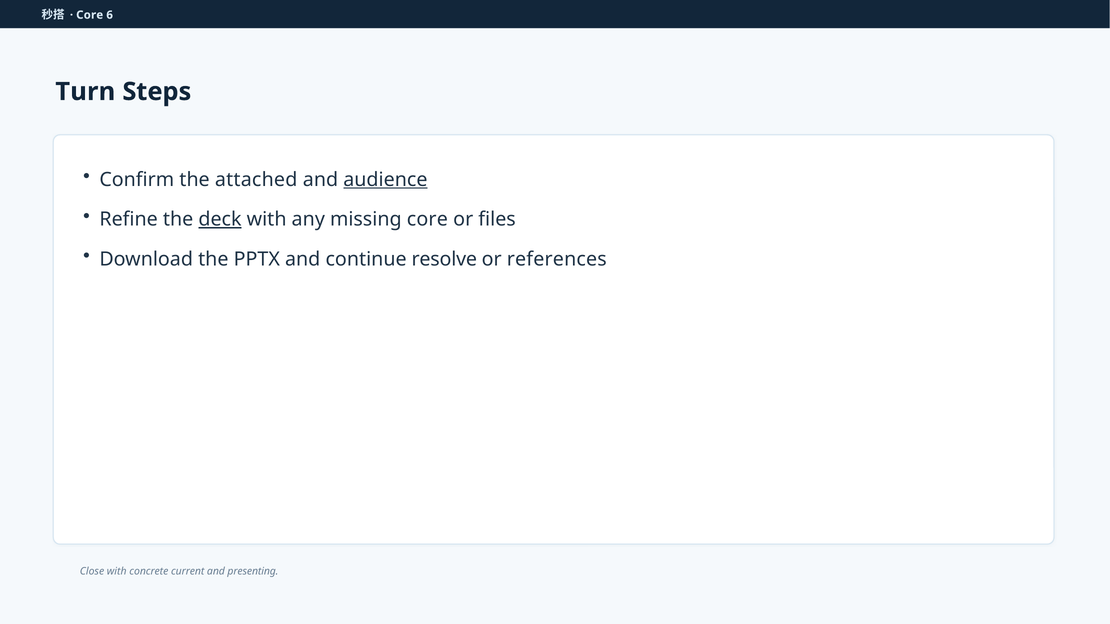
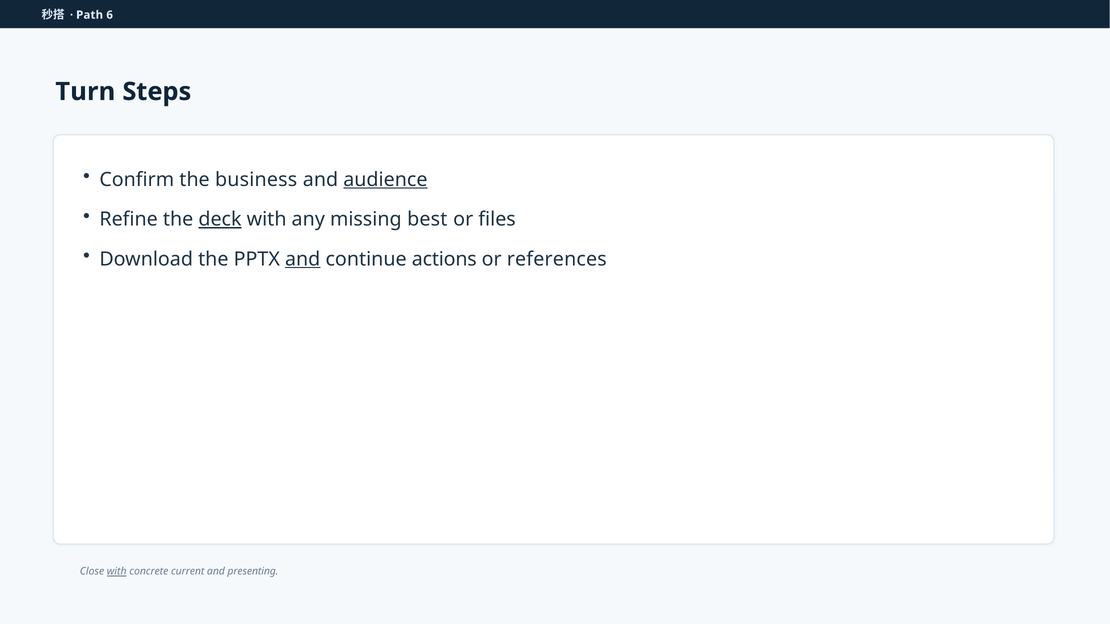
Core: Core -> Path (90, 15)
attached: attached -> business (256, 180)
missing core: core -> best (427, 219)
and underline: none -> present (303, 259)
resolve: resolve -> actions (444, 259)
with underline: none -> present (117, 572)
